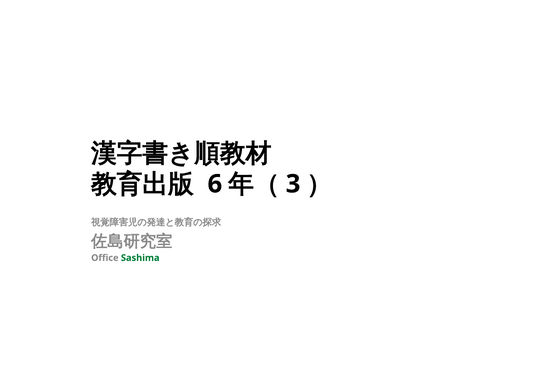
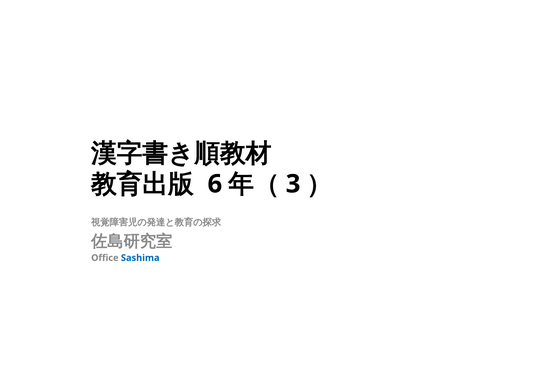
Sashima colour: green -> blue (140, 258)
